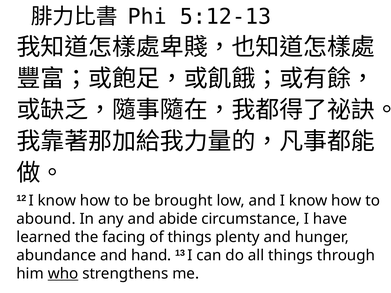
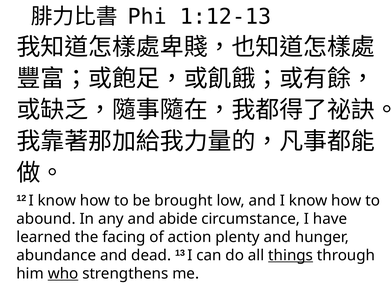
5:12-13: 5:12-13 -> 1:12-13 (225, 17)
of things: things -> action (190, 237)
hand: hand -> dead (151, 256)
things underline: none -> present (291, 256)
